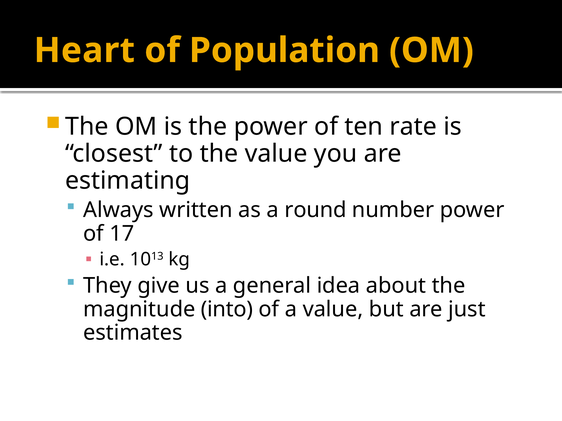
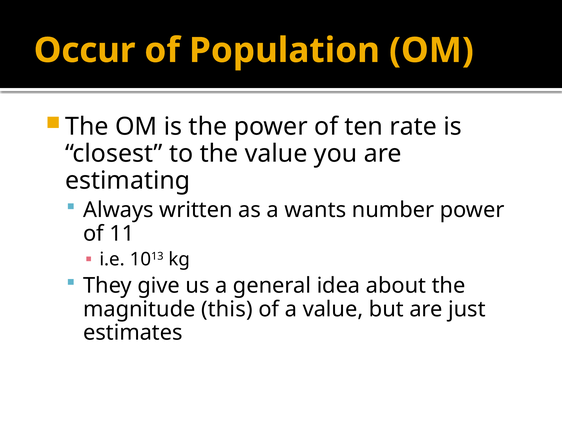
Heart: Heart -> Occur (85, 50)
round: round -> wants (315, 210)
17: 17 -> 11 (122, 234)
into: into -> this (227, 310)
